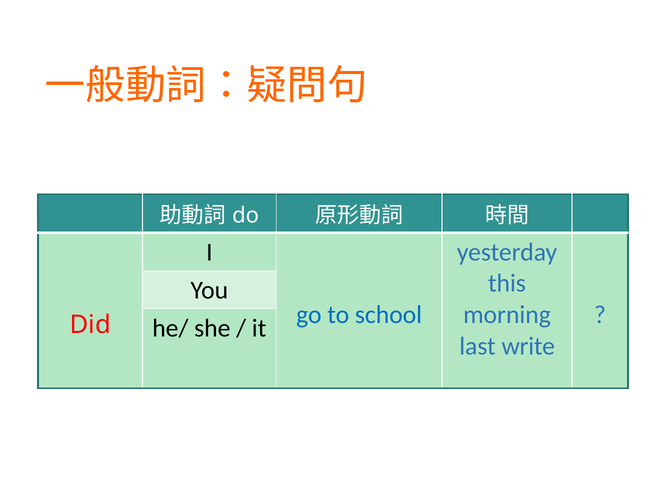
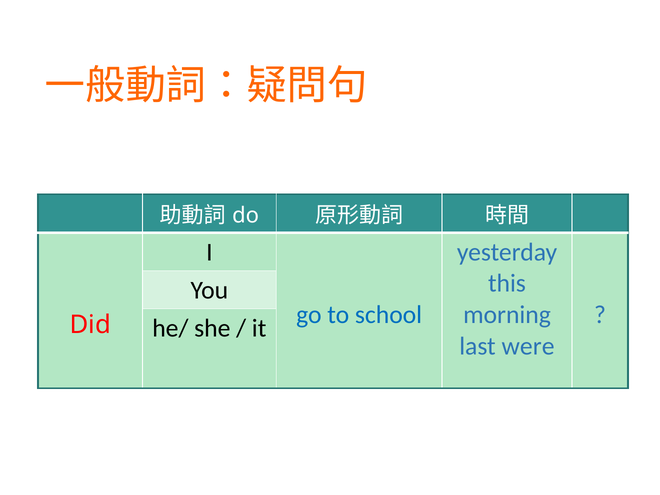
write: write -> were (528, 346)
